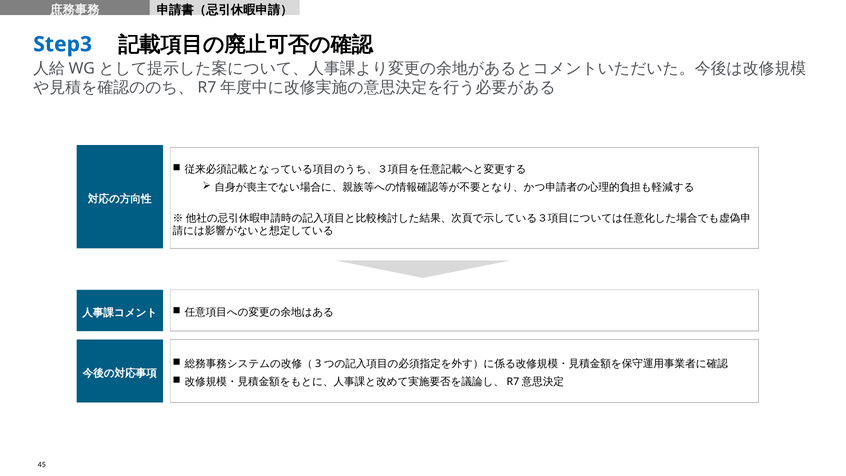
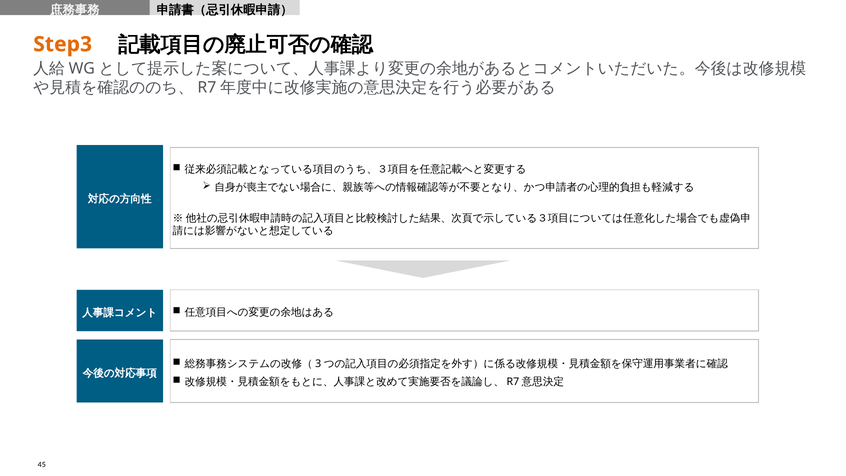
Step3 colour: blue -> orange (63, 44)
